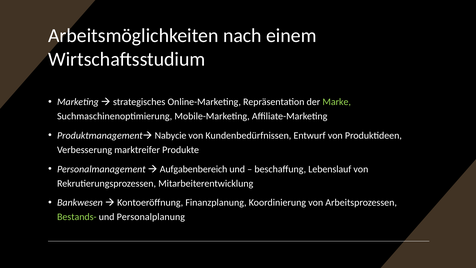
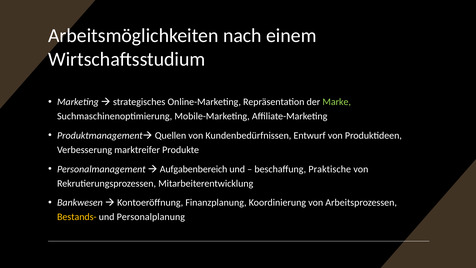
Nabycie: Nabycie -> Quellen (171, 135)
Lebenslauf: Lebenslauf -> Praktische (330, 169)
Bestands- colour: light green -> yellow (77, 217)
